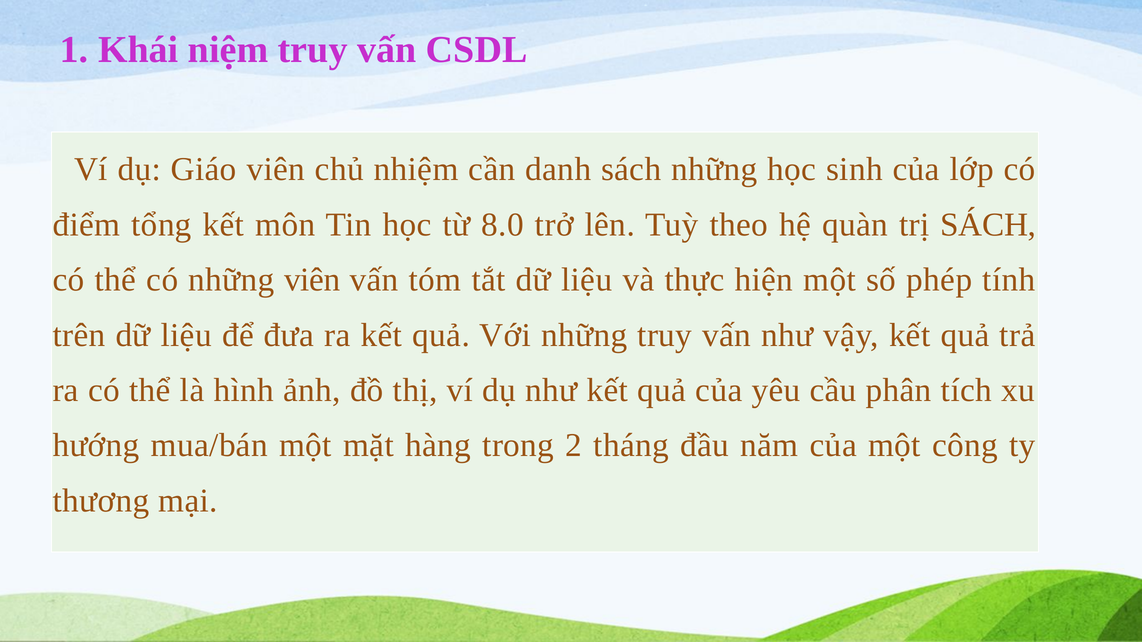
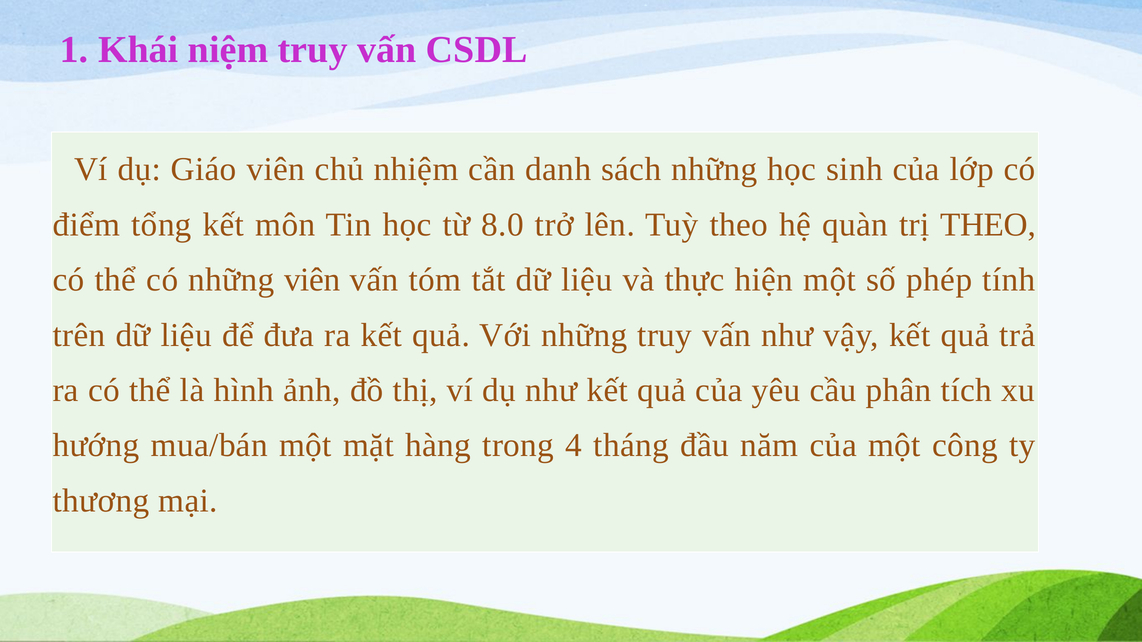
trị SÁCH: SÁCH -> THEO (988, 225)
2: 2 -> 4 (574, 446)
